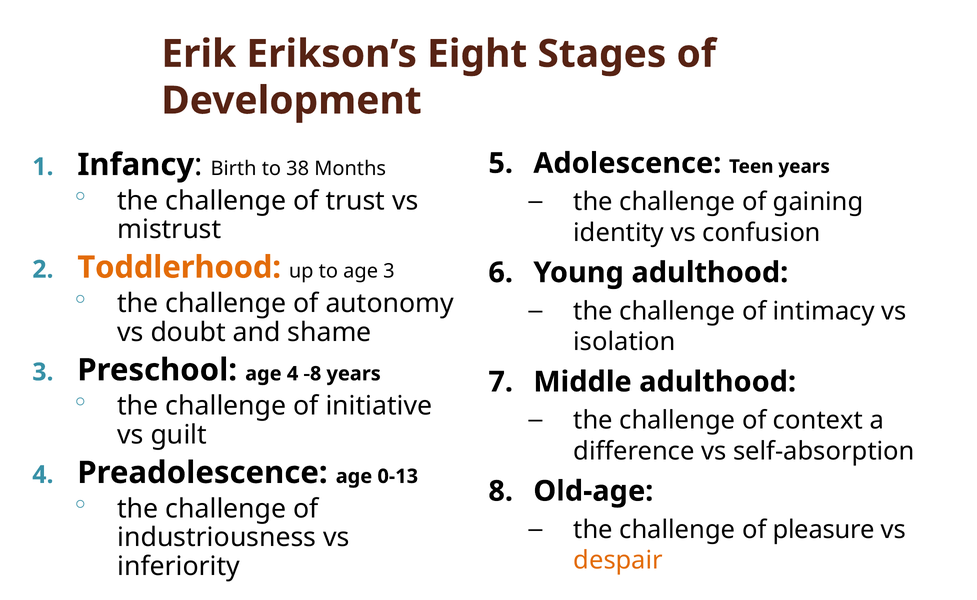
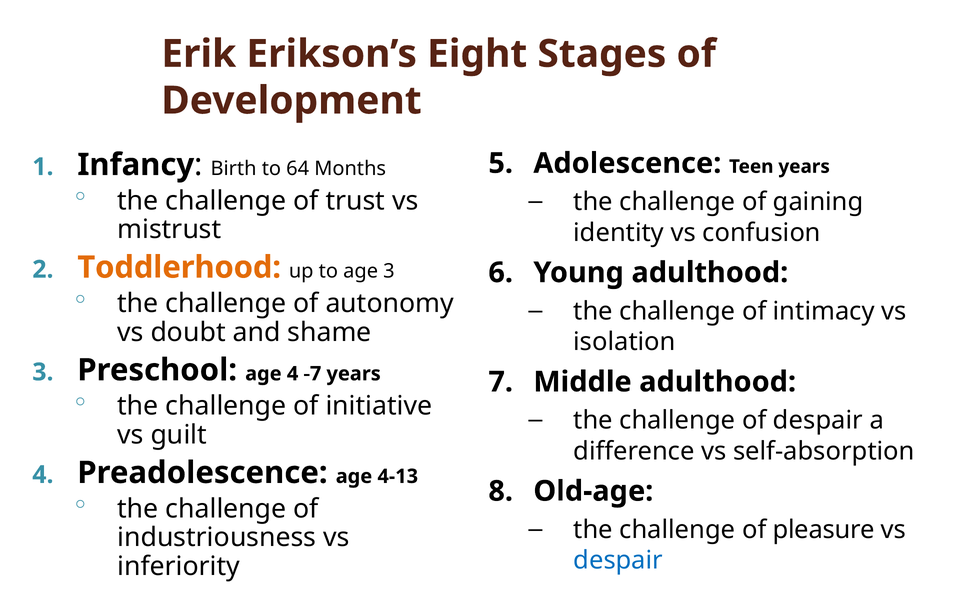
38: 38 -> 64 (298, 169)
-8: -8 -> -7 (312, 374)
of context: context -> despair (818, 421)
0-13: 0-13 -> 4-13 (398, 477)
despair colour: orange -> blue (618, 561)
